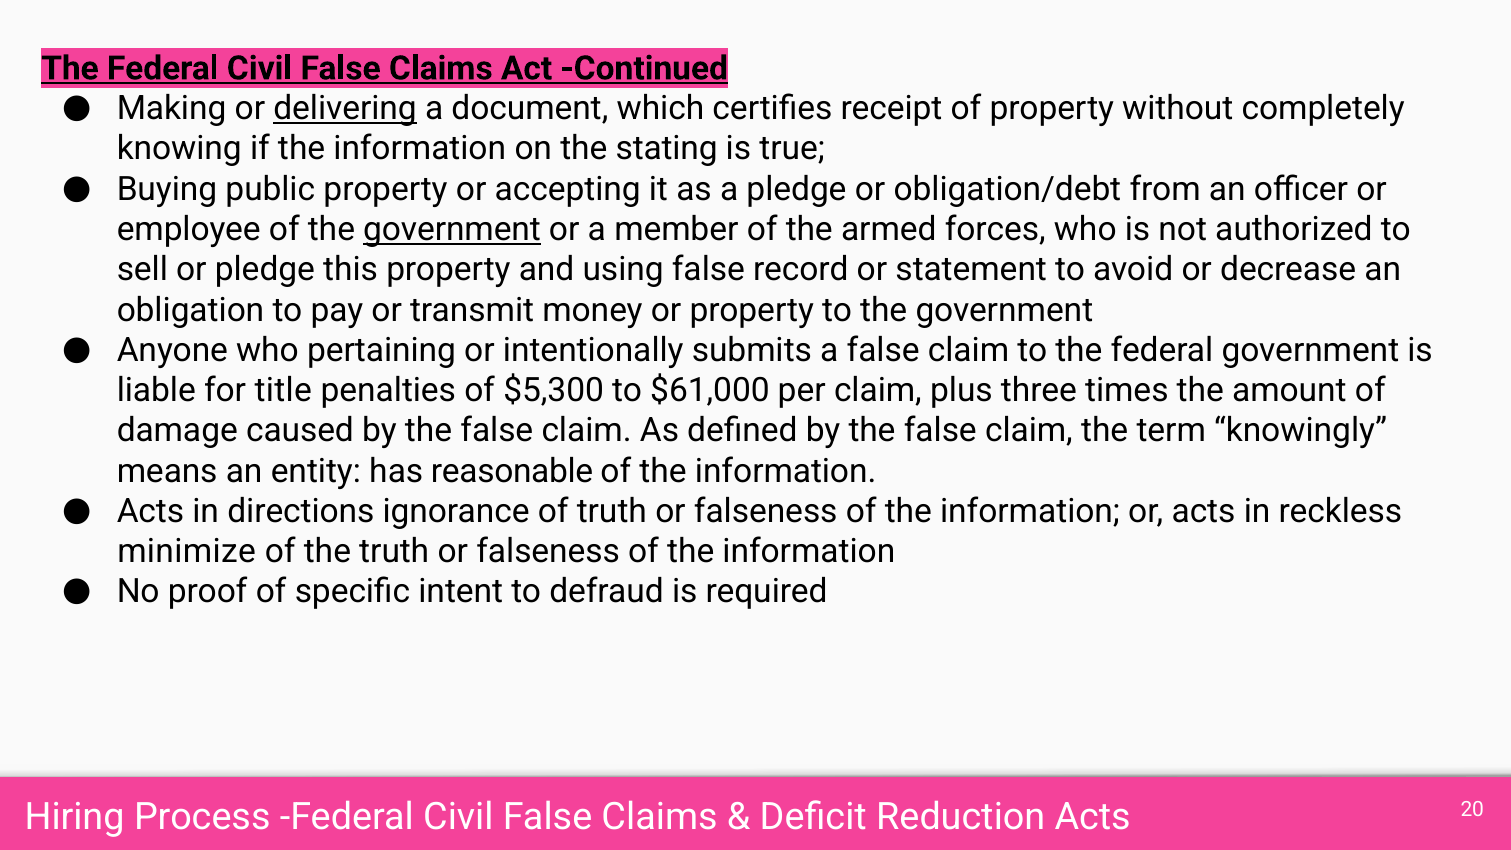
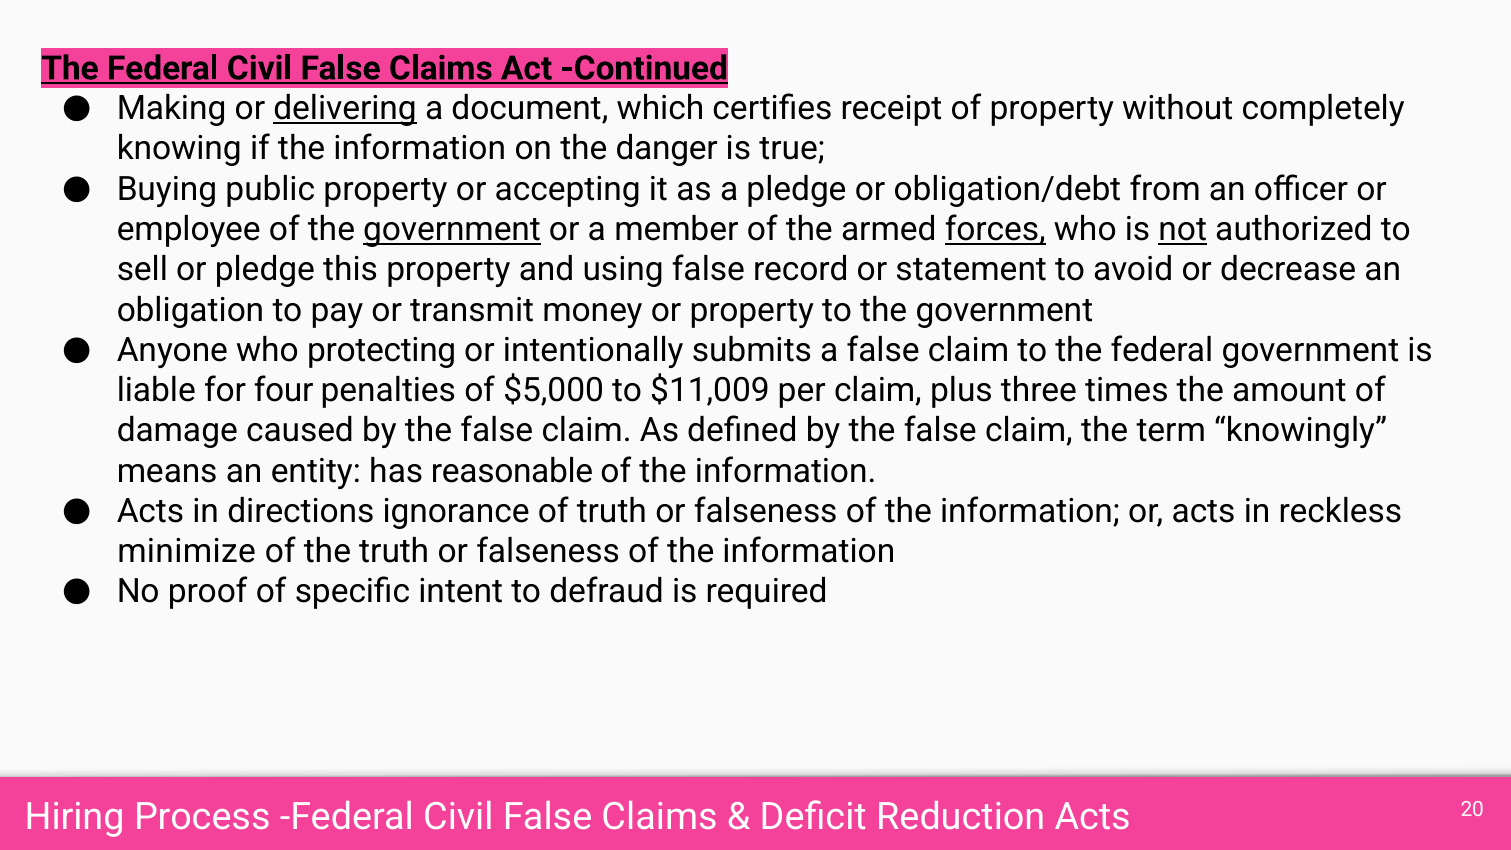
stating: stating -> danger (667, 149)
forces underline: none -> present (995, 229)
not underline: none -> present (1183, 229)
pertaining: pertaining -> protecting (382, 350)
title: title -> four (284, 391)
$5,300: $5,300 -> $5,000 (554, 391)
$61,000: $61,000 -> $11,009 (710, 391)
